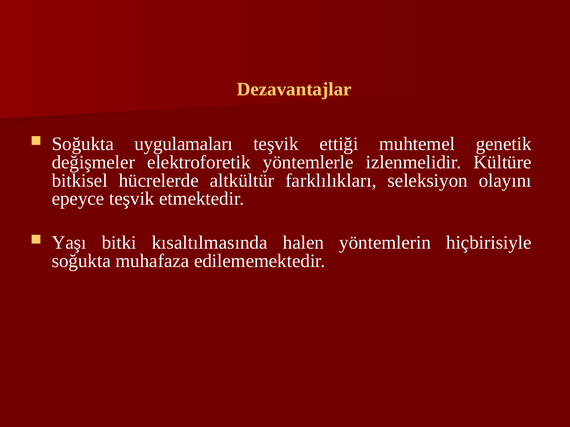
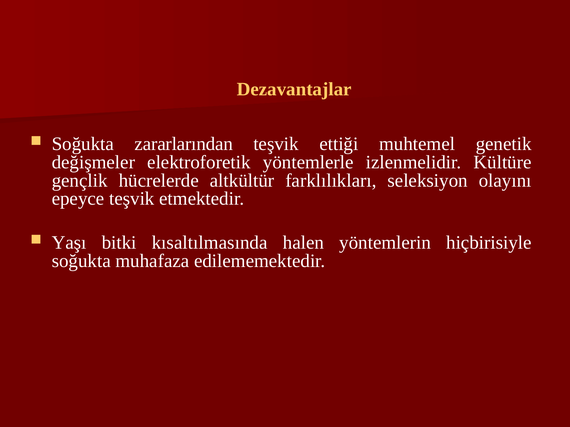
uygulamaları: uygulamaları -> zararlarından (184, 144)
bitkisel: bitkisel -> gençlik (80, 181)
